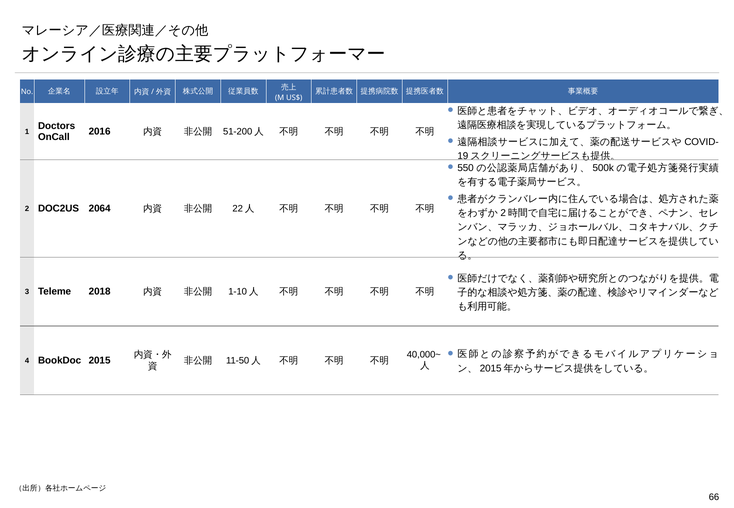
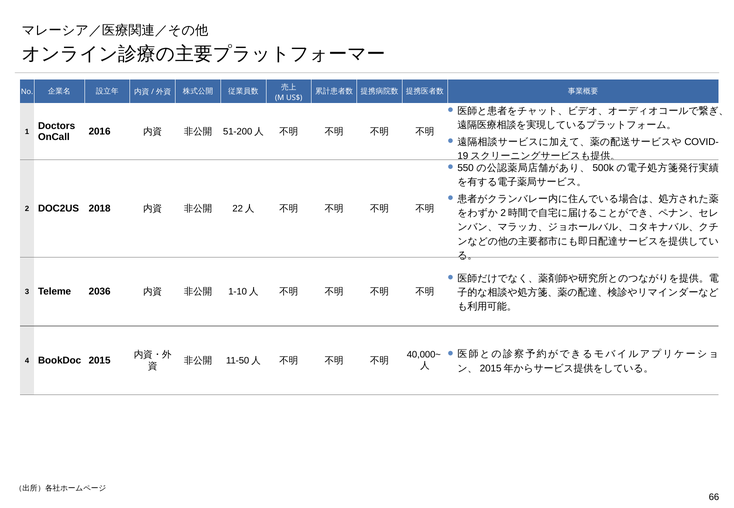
2064: 2064 -> 2018 (100, 209)
2018: 2018 -> 2036 (100, 292)
